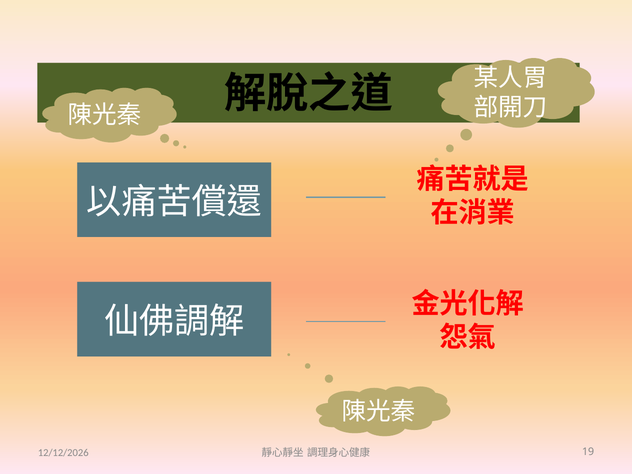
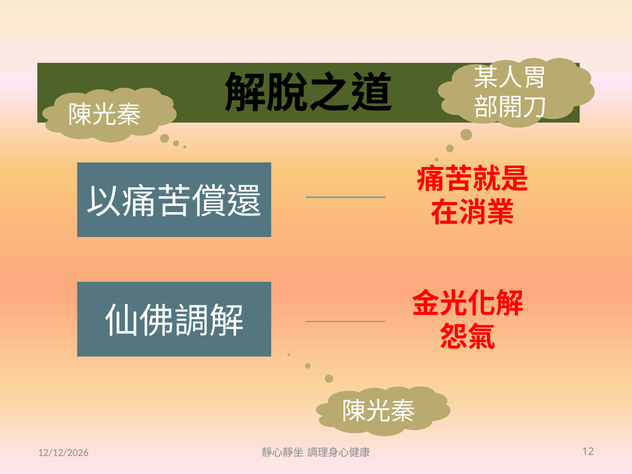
19: 19 -> 12 (588, 452)
